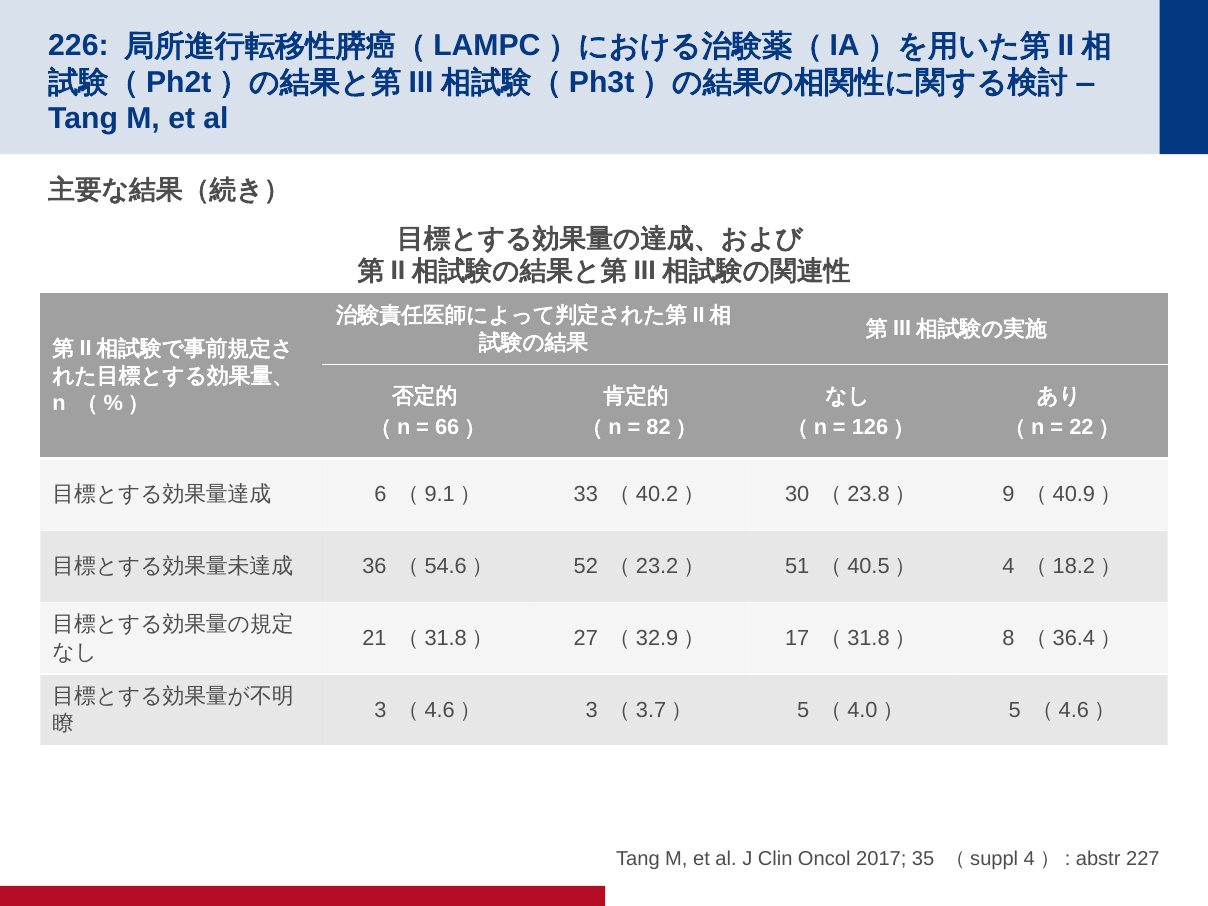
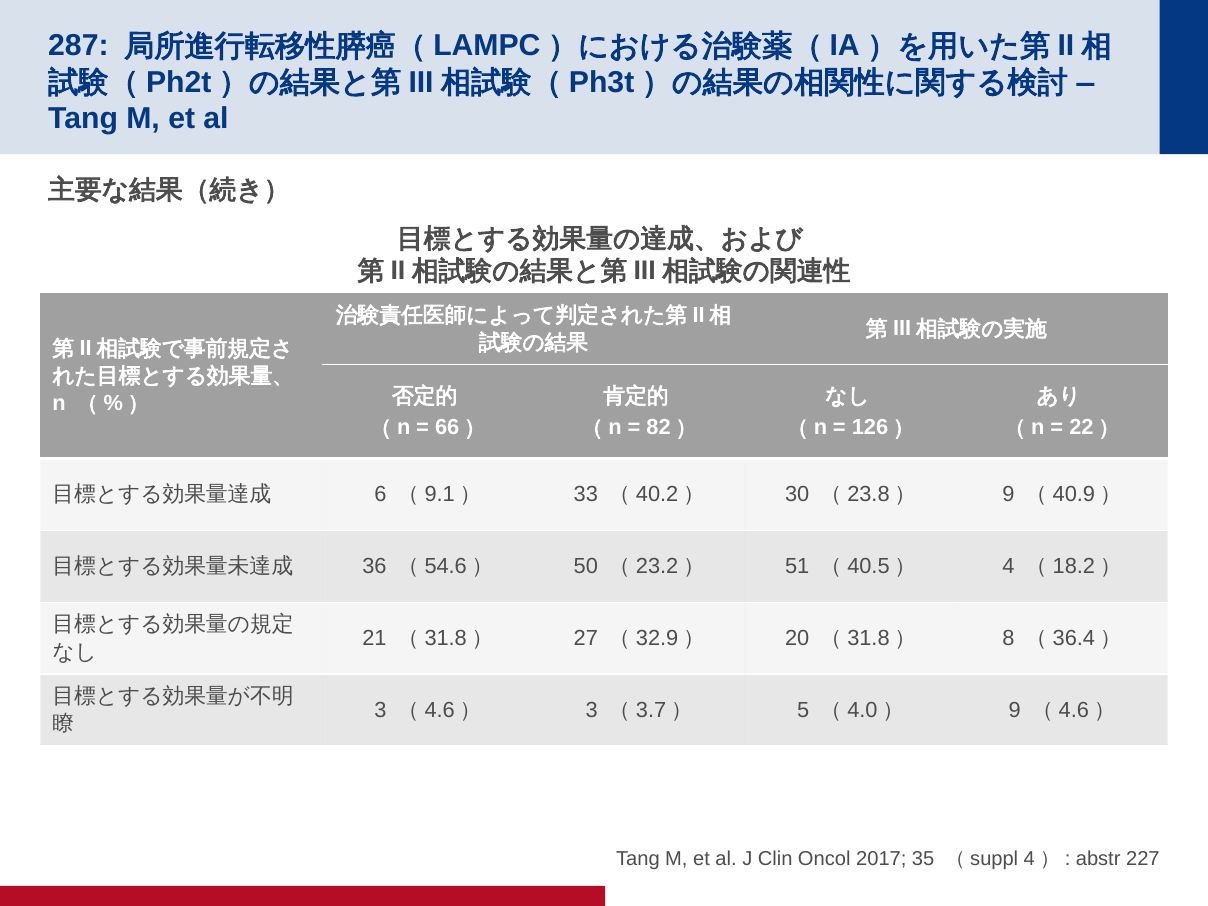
226: 226 -> 287 (78, 46)
52: 52 -> 50 (586, 566)
17: 17 -> 20 (797, 638)
（4.0） 5: 5 -> 9 (1015, 710)
